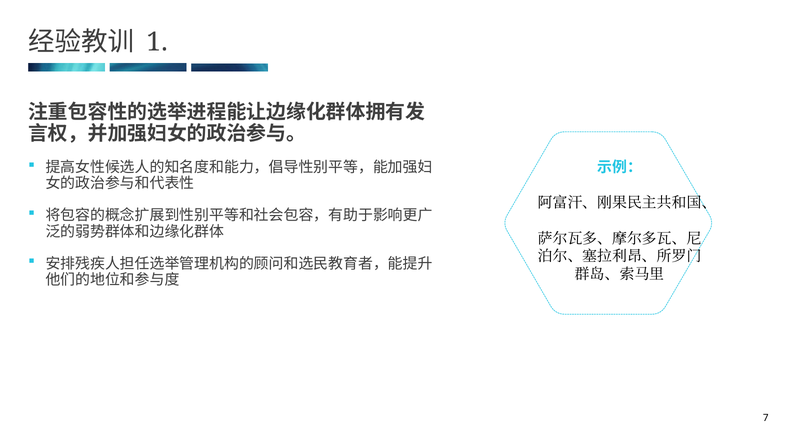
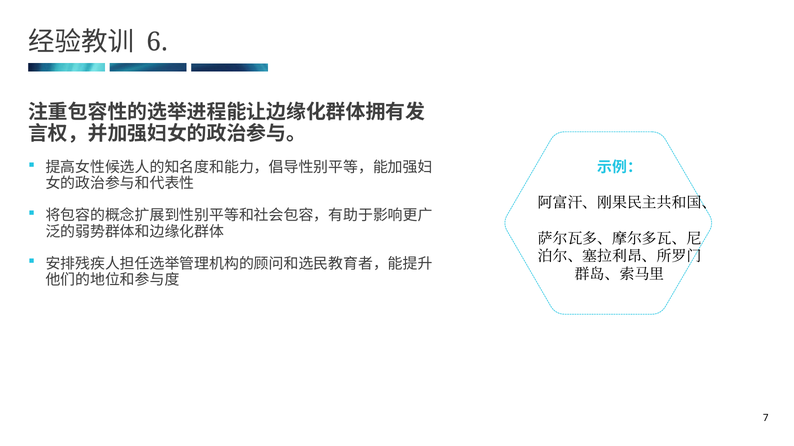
1: 1 -> 6 (157, 42)
